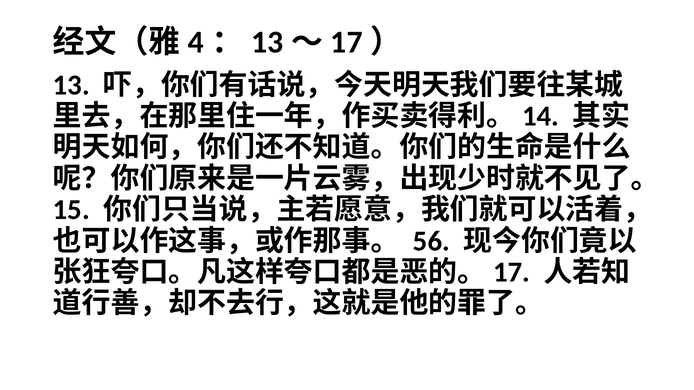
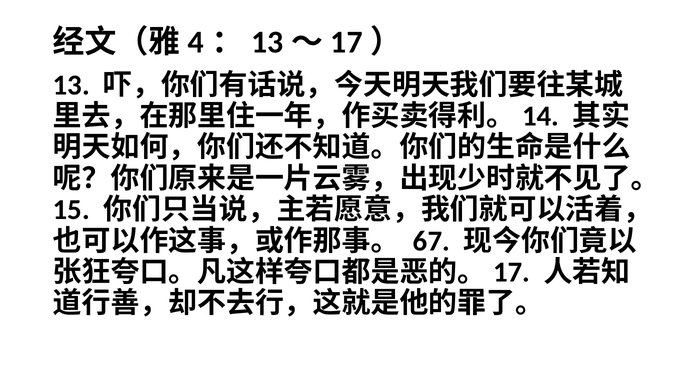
56: 56 -> 67 (431, 241)
